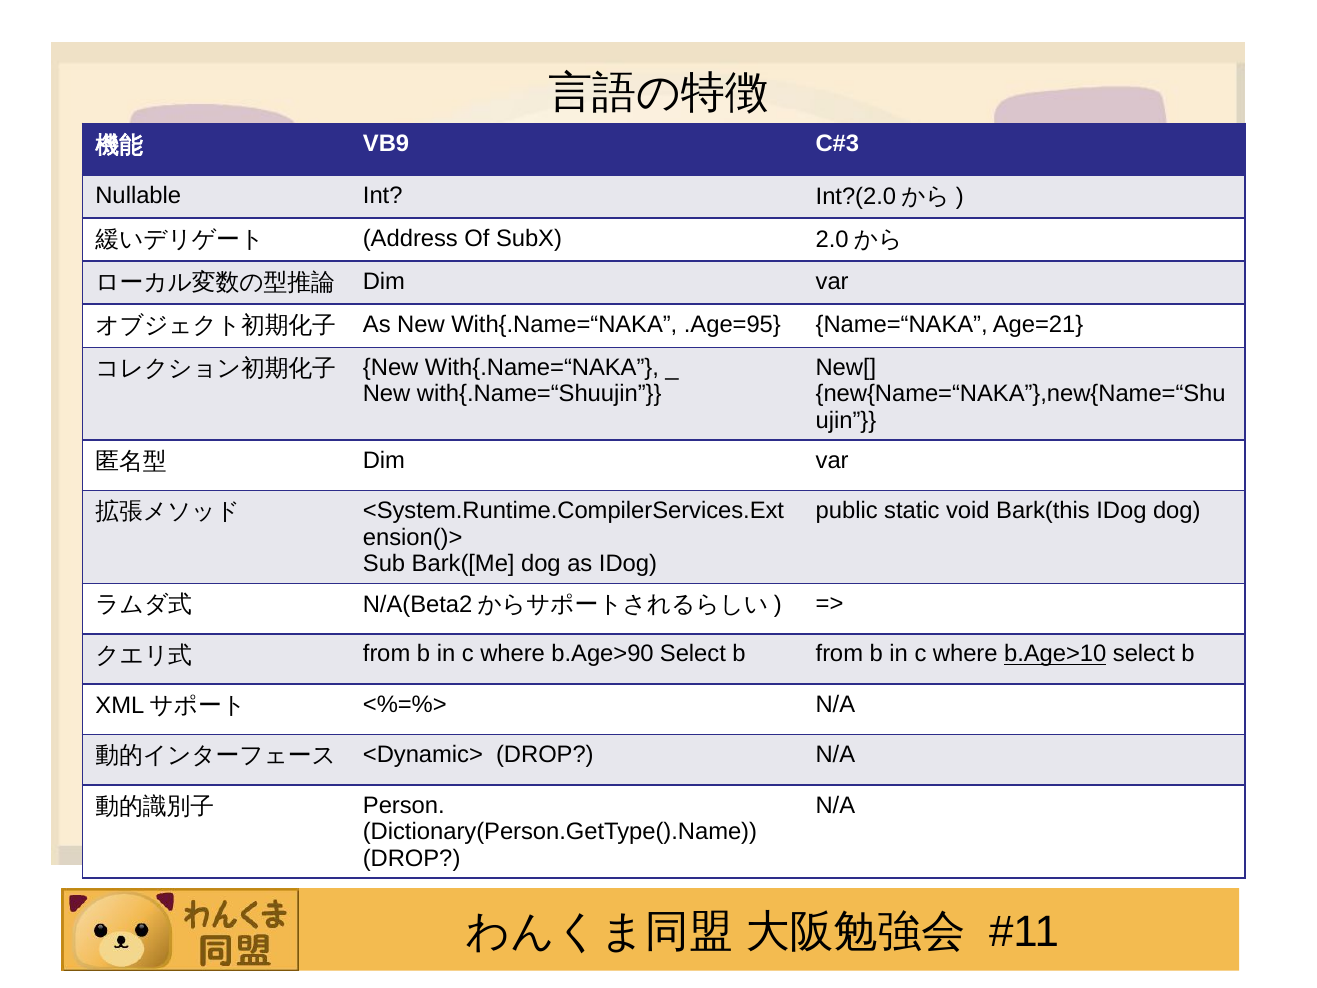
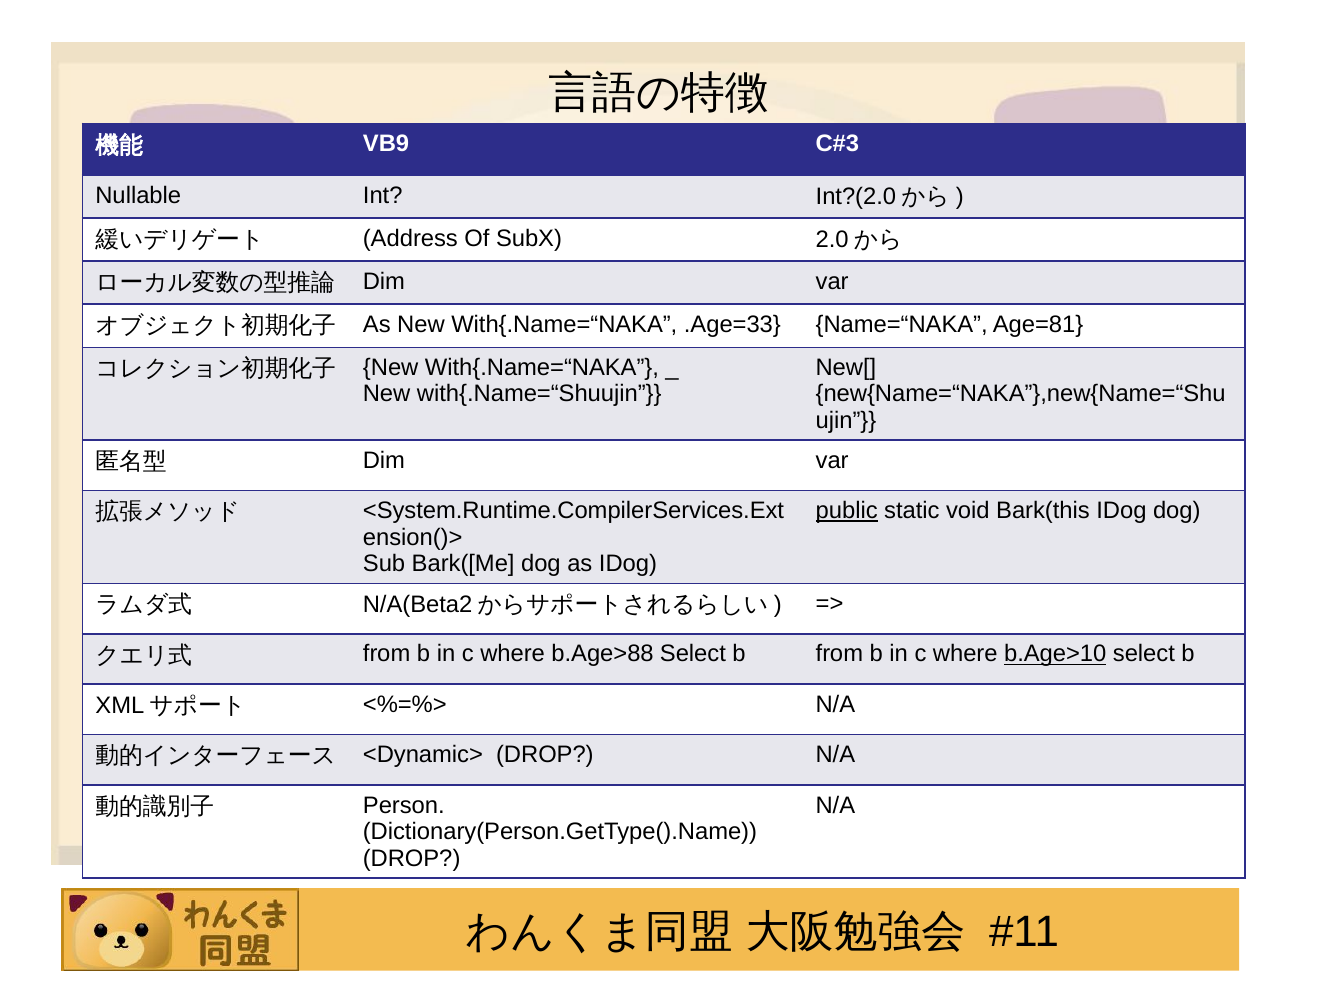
.Age=95: .Age=95 -> .Age=33 (732, 324)
Age=21: Age=21 -> Age=81 (1038, 324)
public underline: none -> present (847, 511)
b.Age>90: b.Age>90 -> b.Age>88 (603, 654)
